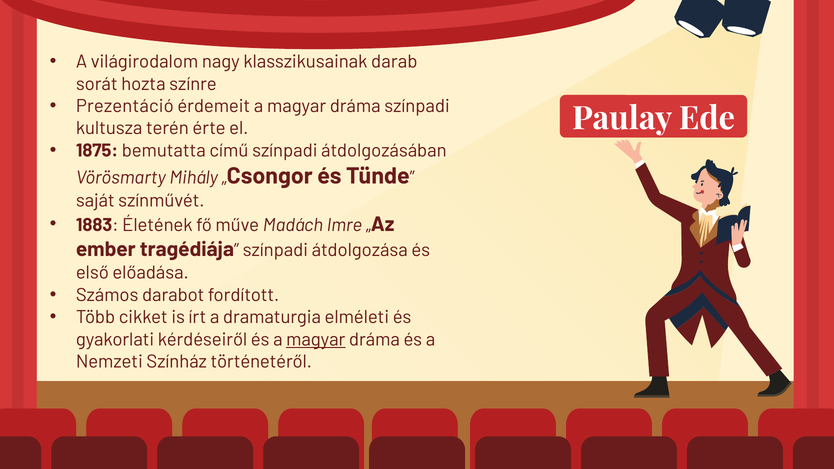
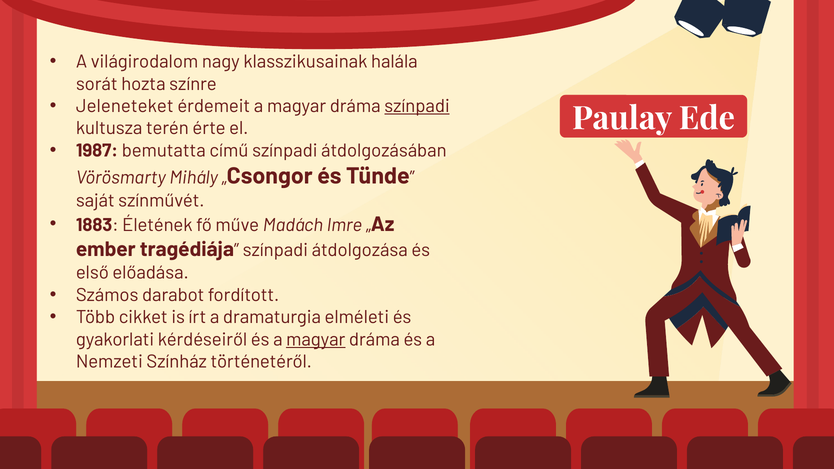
darab: darab -> halála (394, 62)
Prezentáció: Prezentáció -> Jeleneteket (125, 106)
színpadi underline: none -> present (417, 106)
1875: 1875 -> 1987 (97, 151)
